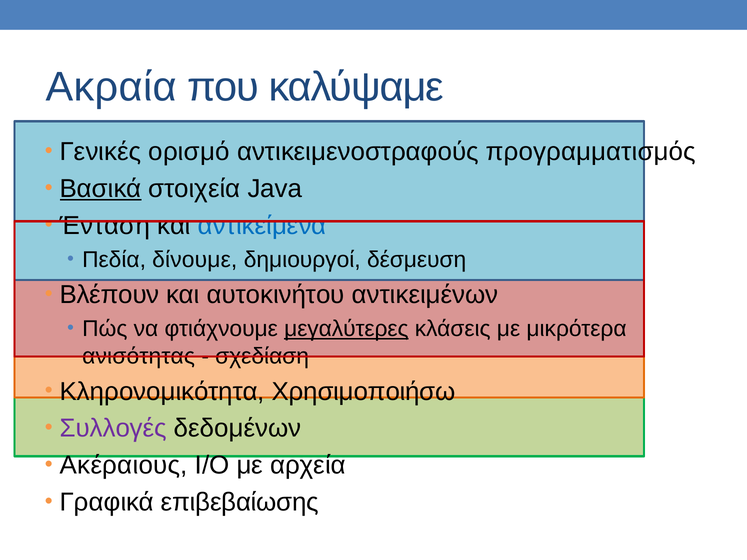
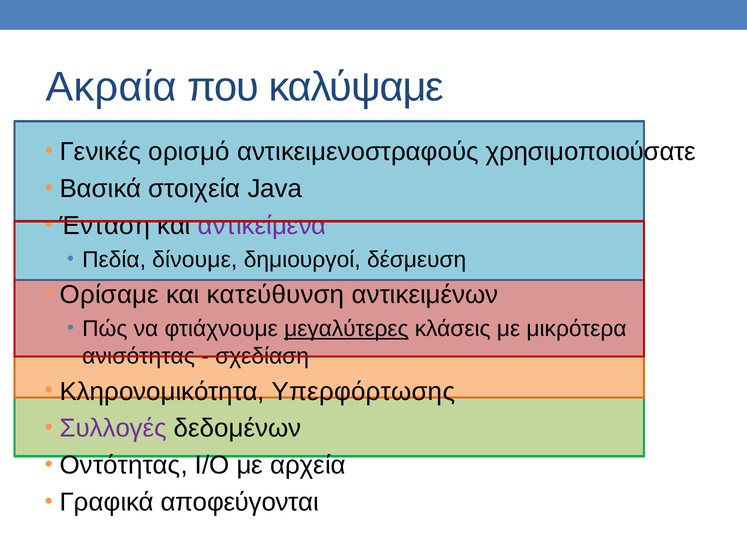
προγραμματισμός: προγραμματισμός -> χρησιμοποιούσατε (591, 152)
Βασικά underline: present -> none (101, 189)
αντικείμενα colour: blue -> purple (262, 226)
Βλέπουν: Βλέπουν -> Ορίσαμε (109, 295)
αυτοκινήτου: αυτοκινήτου -> κατεύθυνση (276, 295)
Χρησιμοποιήσω: Χρησιμοποιήσω -> Υπερφόρτωσης (363, 392)
Ακέραιους: Ακέραιους -> Οντότητας (124, 466)
επιβεβαίωσης: επιβεβαίωσης -> αποφεύγονται (240, 502)
